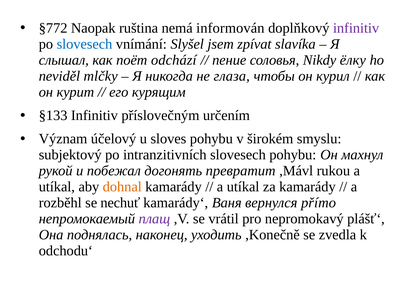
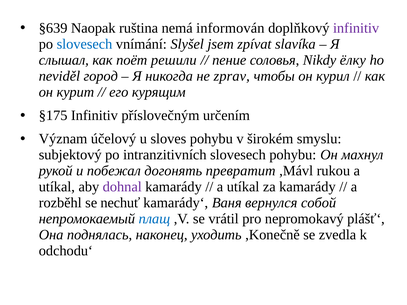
§772: §772 -> §639 (53, 28)
odchází: odchází -> решили (174, 60)
mlčky: mlčky -> город (101, 76)
глаза: глаза -> zprav (232, 76)
§133: §133 -> §175 (53, 116)
dohnal colour: orange -> purple (122, 187)
přímo: přímo -> собой (319, 203)
плащ colour: purple -> blue (154, 219)
